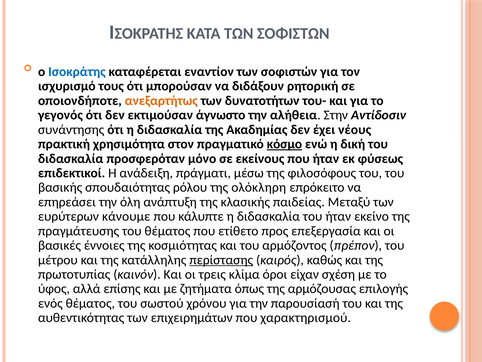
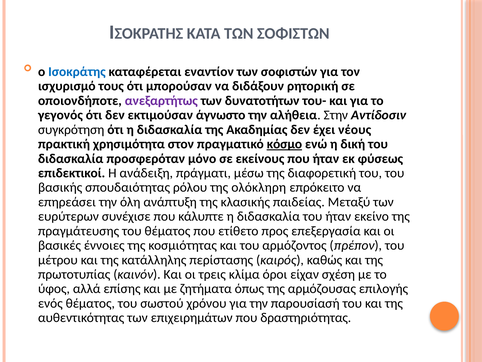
ανεξαρτήτως colour: orange -> purple (161, 101)
συνάντησης: συνάντησης -> συγκρότηση (71, 129)
φιλοσόφους: φιλοσόφους -> διαφορετική (322, 173)
κάνουμε: κάνουμε -> συνέχισε (126, 216)
περίστασης underline: present -> none (221, 260)
χαρακτηρισμού: χαρακτηρισμού -> δραστηριότητας (306, 317)
